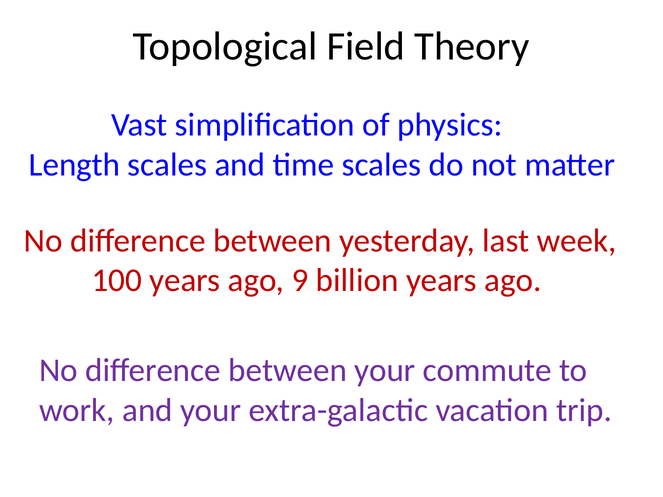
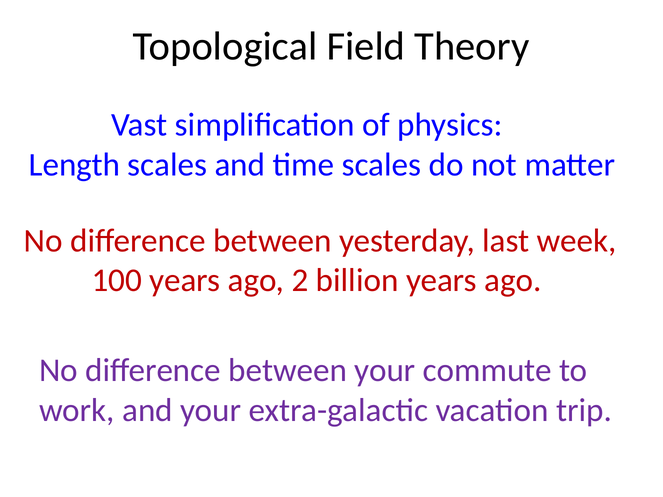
9: 9 -> 2 (300, 281)
